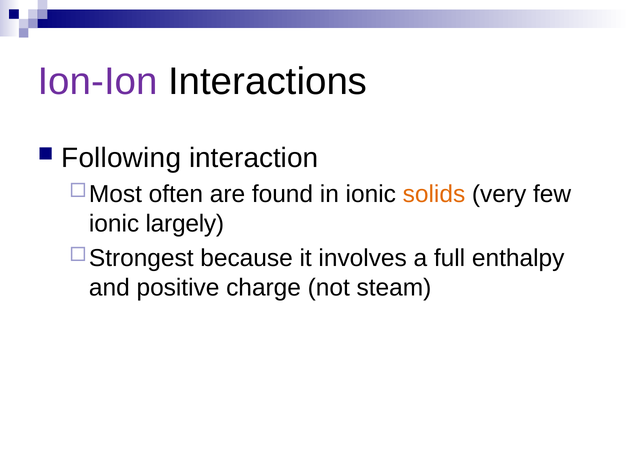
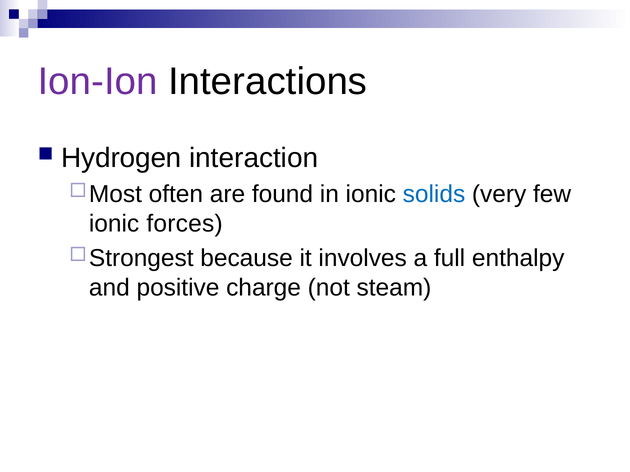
Following: Following -> Hydrogen (121, 158)
solids colour: orange -> blue (434, 195)
largely: largely -> forces (185, 224)
